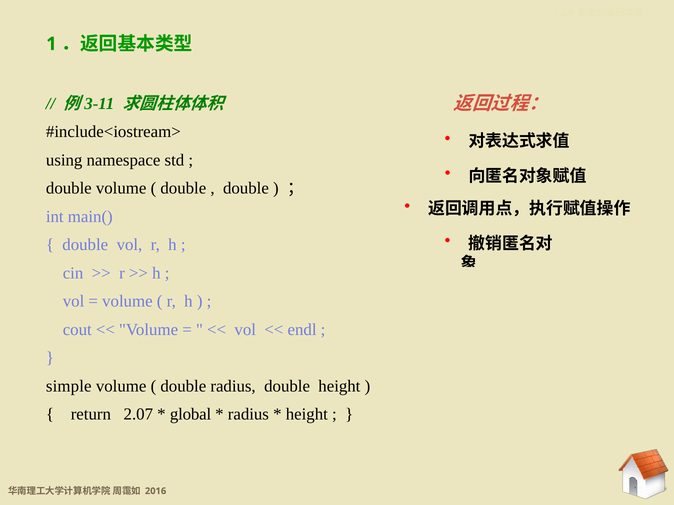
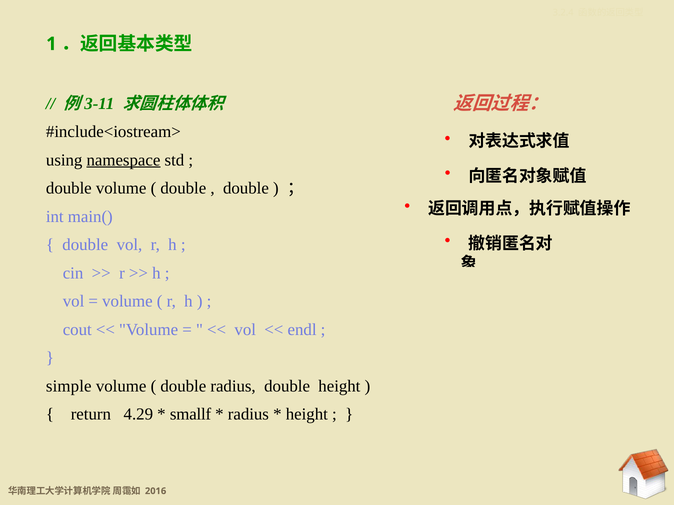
namespace underline: none -> present (123, 160)
2.07: 2.07 -> 4.29 (138, 415)
global: global -> smallf (191, 415)
